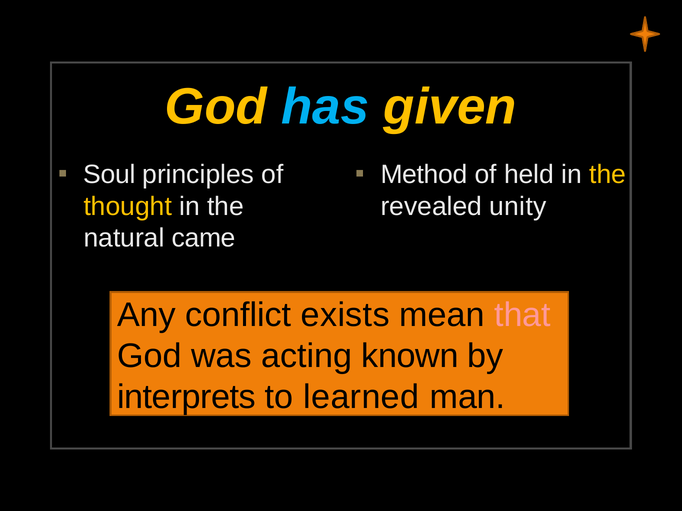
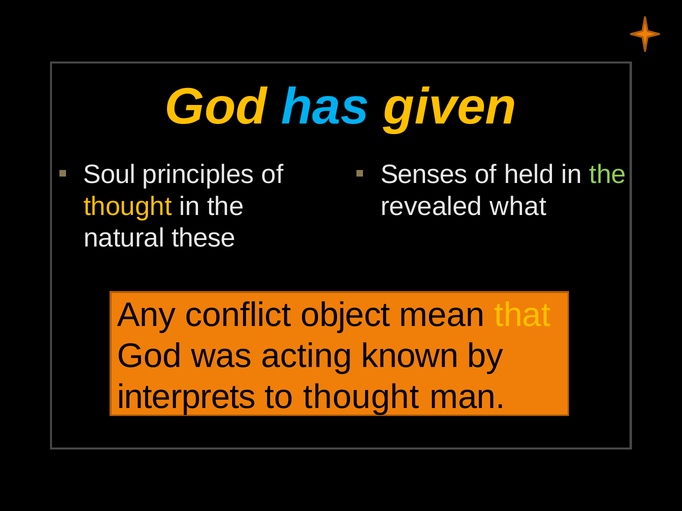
Method: Method -> Senses (424, 175)
the colour: yellow -> light green (608, 175)
unity: unity -> what (518, 206)
came: came -> these (204, 238)
exists: exists -> object (346, 315)
that colour: pink -> yellow (522, 315)
to learned: learned -> thought (361, 397)
